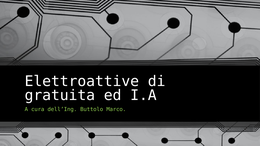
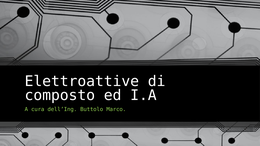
gratuita: gratuita -> composto (60, 95)
